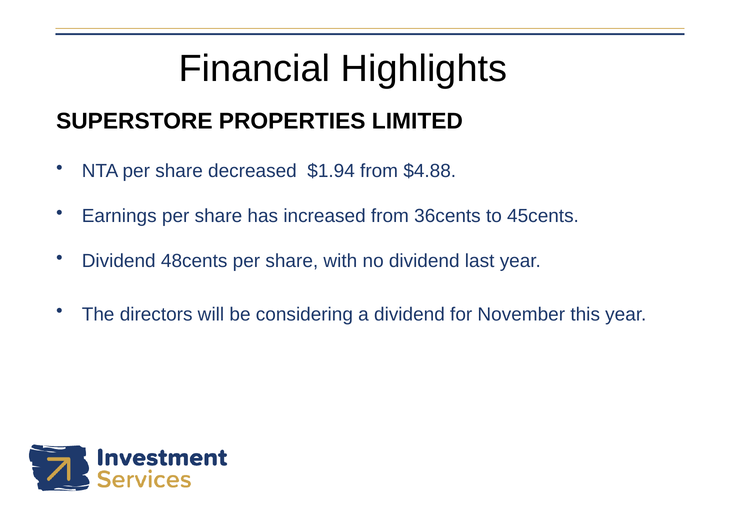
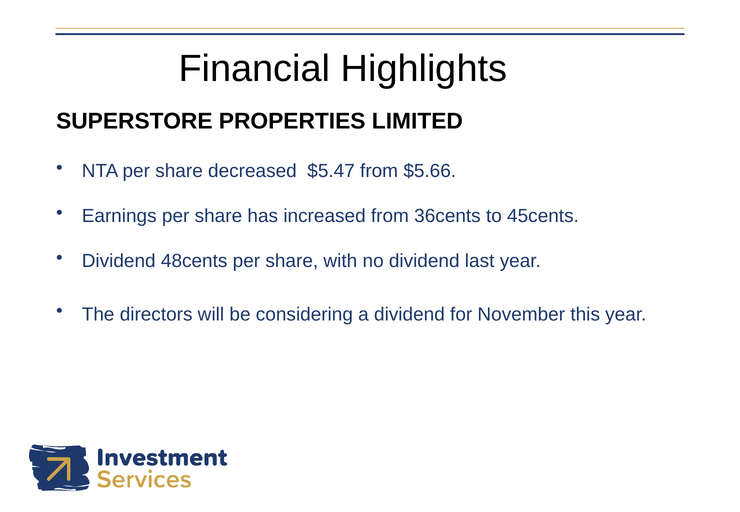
$1.94: $1.94 -> $5.47 (331, 171)
$4.88: $4.88 -> $5.66 (430, 171)
